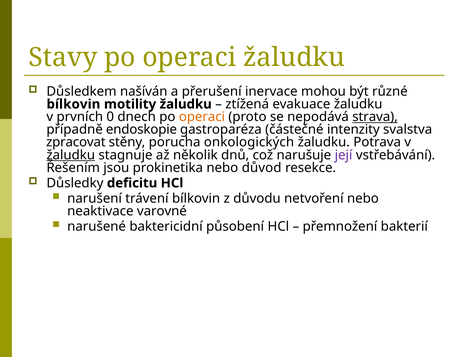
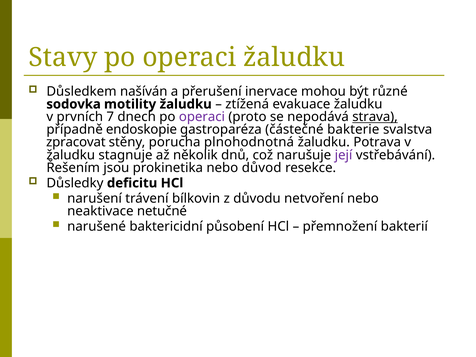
bílkovin: bílkovin -> sodovka (74, 104)
0: 0 -> 7 (110, 117)
operaci colour: orange -> purple (202, 117)
intenzity: intenzity -> bakterie (353, 130)
onkologických: onkologických -> plnohodnotná (249, 142)
žaludku underline: present -> none (71, 155)
varovné: varovné -> netučné (162, 211)
